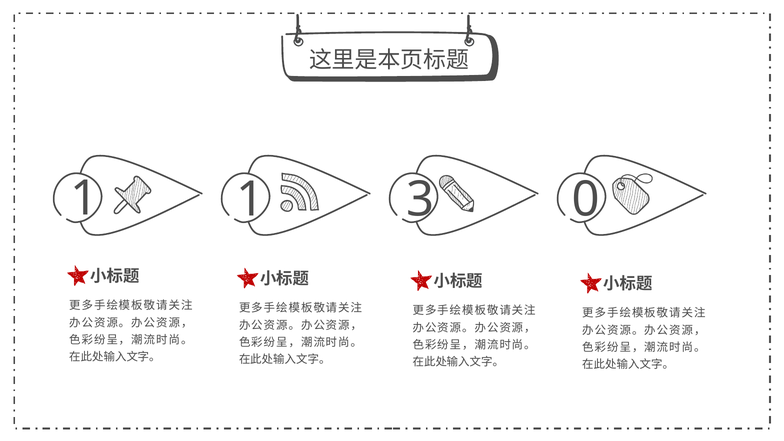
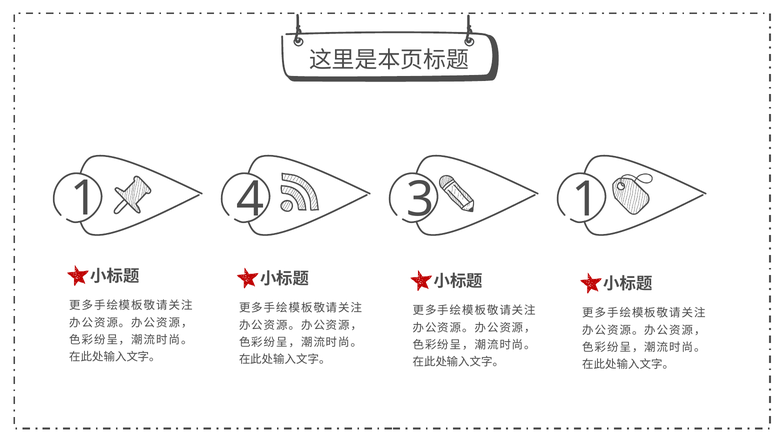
1 1: 1 -> 4 (250, 200)
3 0: 0 -> 1 (586, 200)
